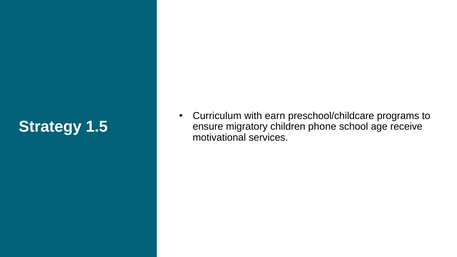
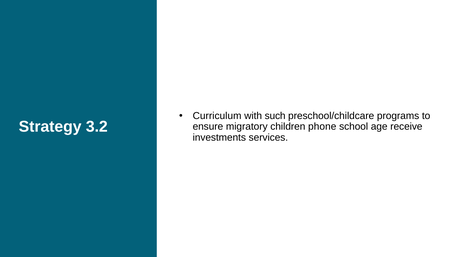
earn: earn -> such (275, 116)
1.5: 1.5 -> 3.2 (97, 127)
motivational: motivational -> investments (219, 137)
